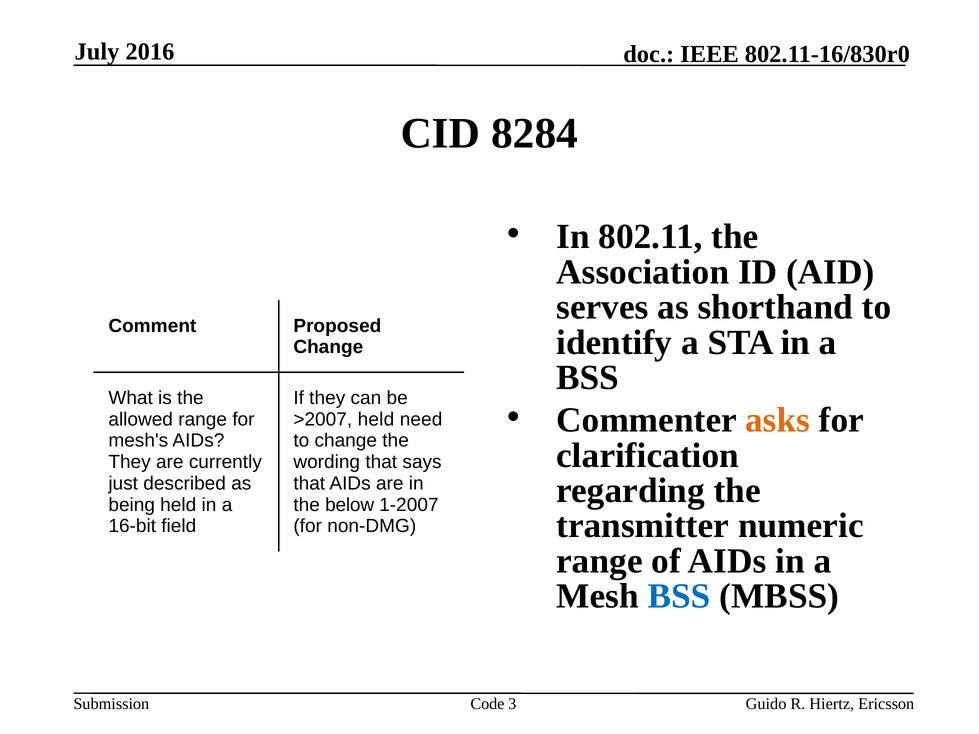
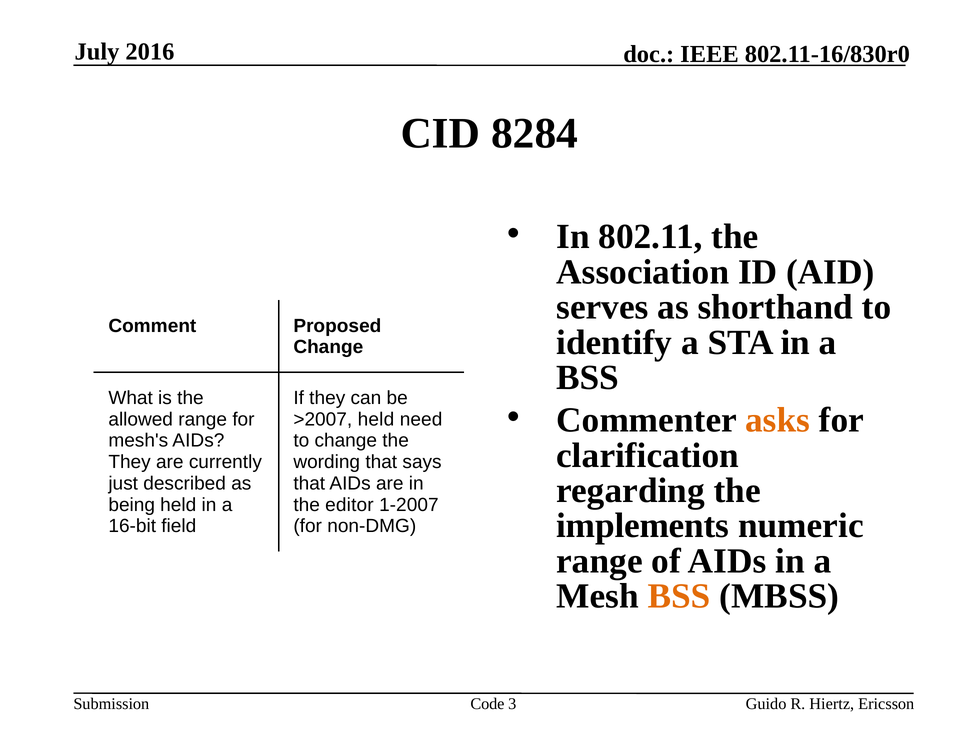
below: below -> editor (349, 505)
transmitter: transmitter -> implements (643, 526)
BSS colour: blue -> orange (679, 596)
